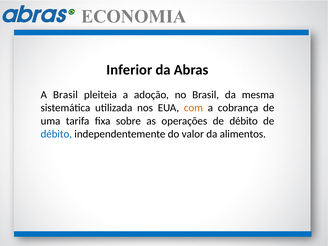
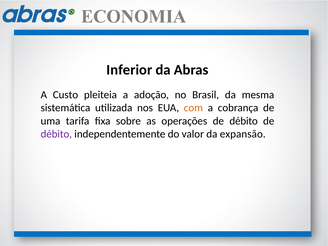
A Brasil: Brasil -> Custo (65, 95)
débito colour: blue -> purple (56, 134)
alimentos: alimentos -> expansão (243, 134)
